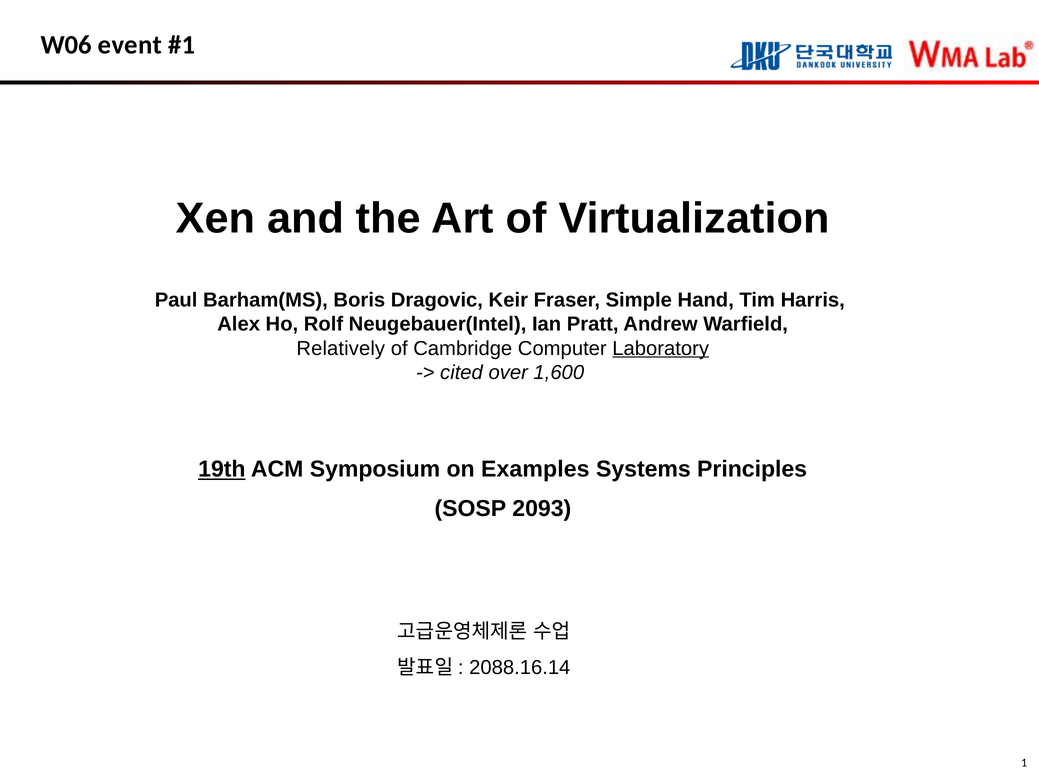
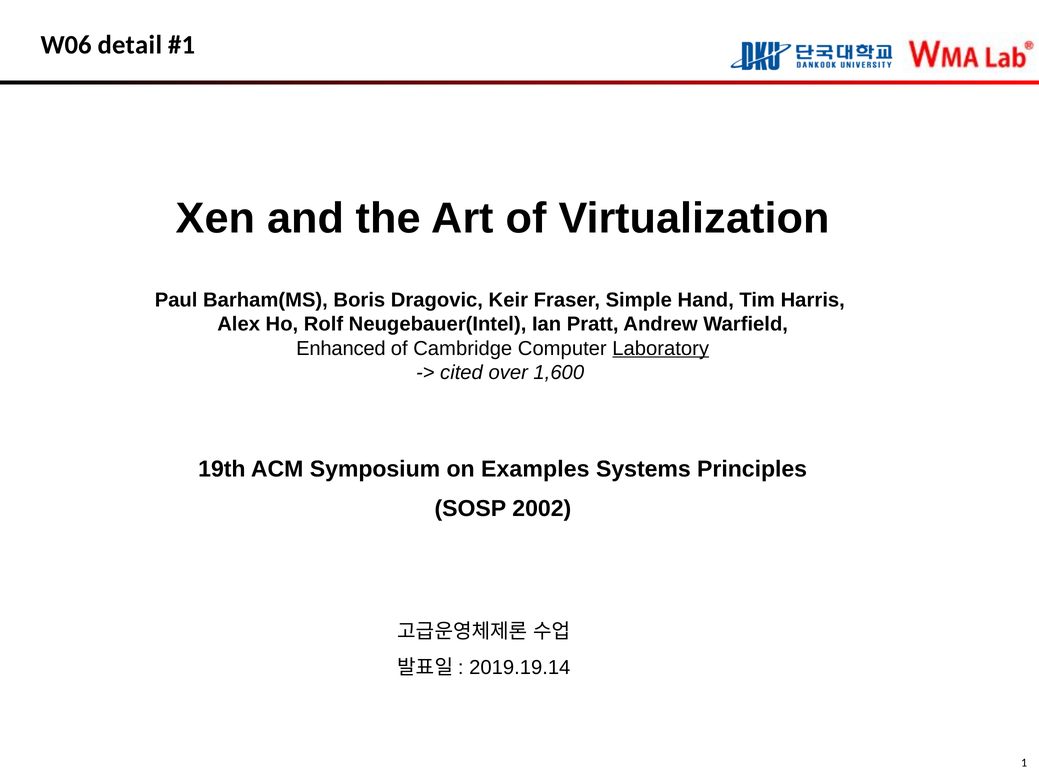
event: event -> detail (130, 45)
Relatively: Relatively -> Enhanced (341, 349)
19th underline: present -> none (222, 469)
2093: 2093 -> 2002 (542, 509)
2088.16.14: 2088.16.14 -> 2019.19.14 (520, 668)
